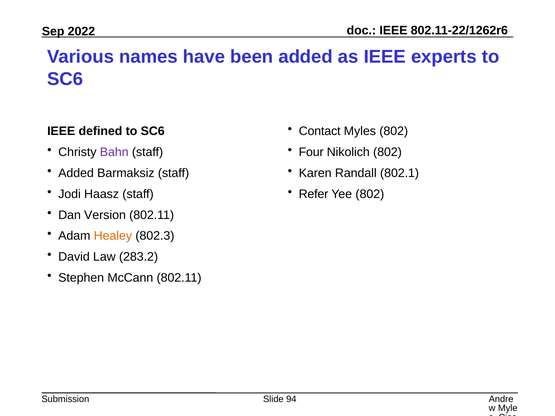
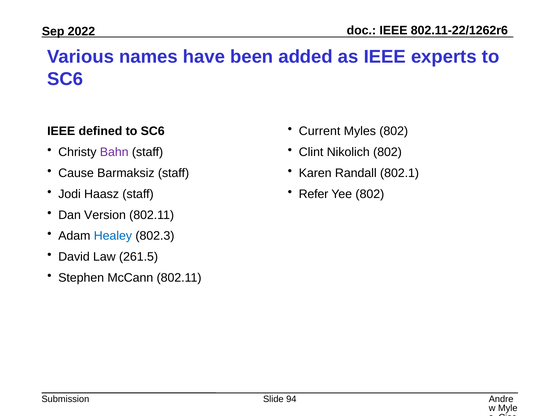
Contact: Contact -> Current (320, 131)
Four: Four -> Clint (311, 152)
Added: Added -> Cause (76, 173)
Healey colour: orange -> blue (113, 236)
283.2: 283.2 -> 261.5 (139, 257)
